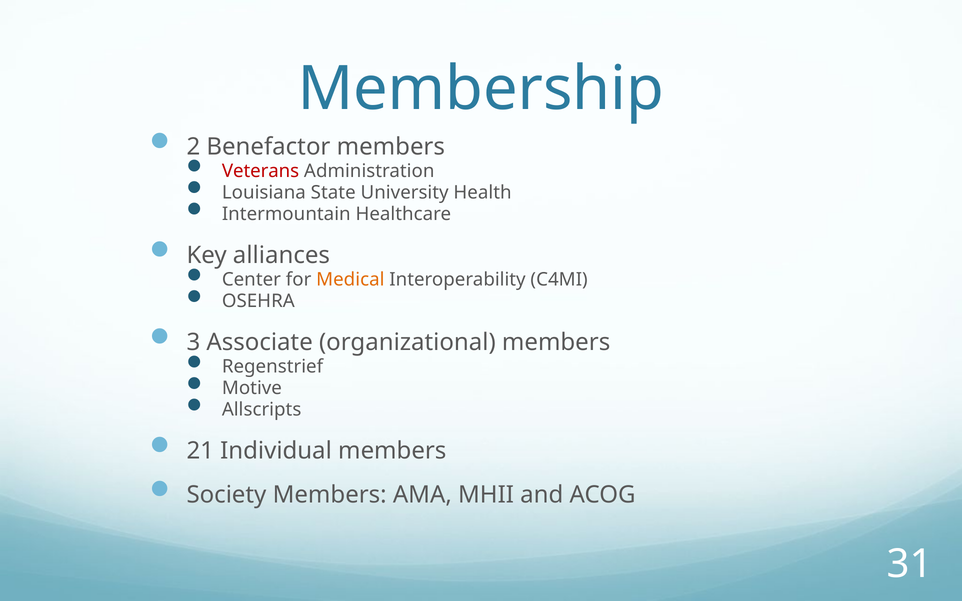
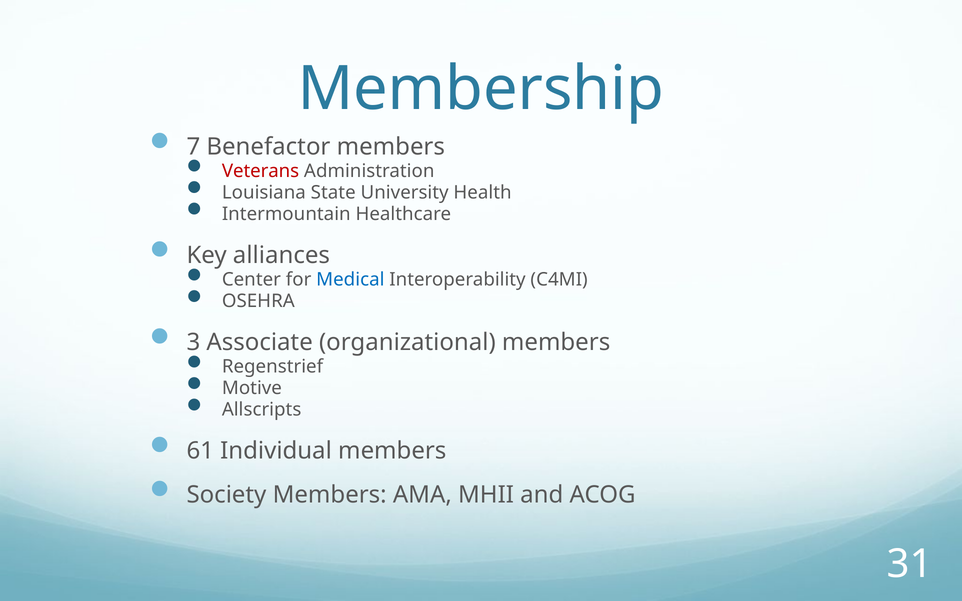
2: 2 -> 7 (193, 147)
Medical colour: orange -> blue (350, 280)
21: 21 -> 61 (200, 451)
